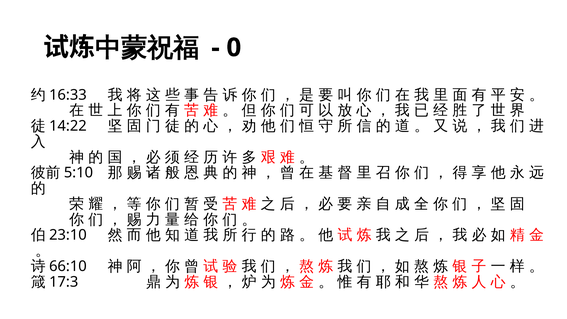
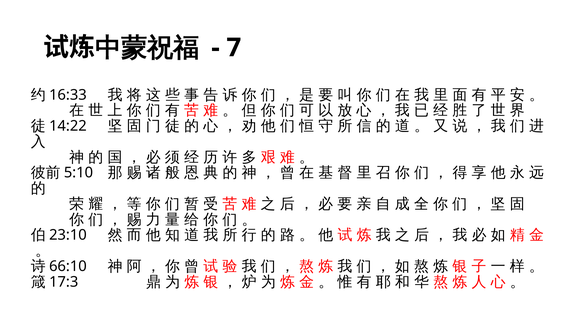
0: 0 -> 7 (234, 48)
